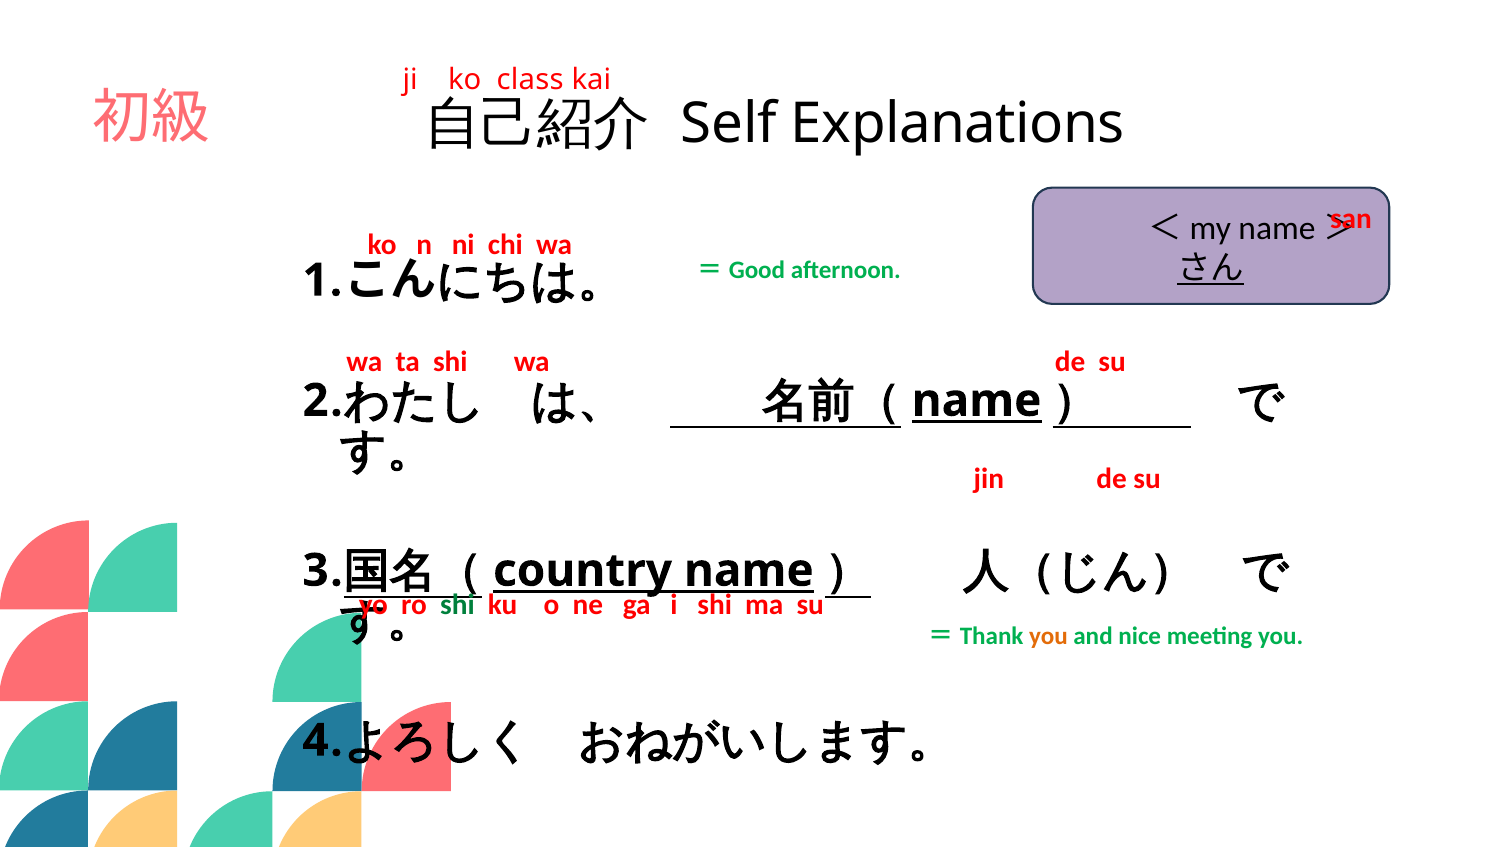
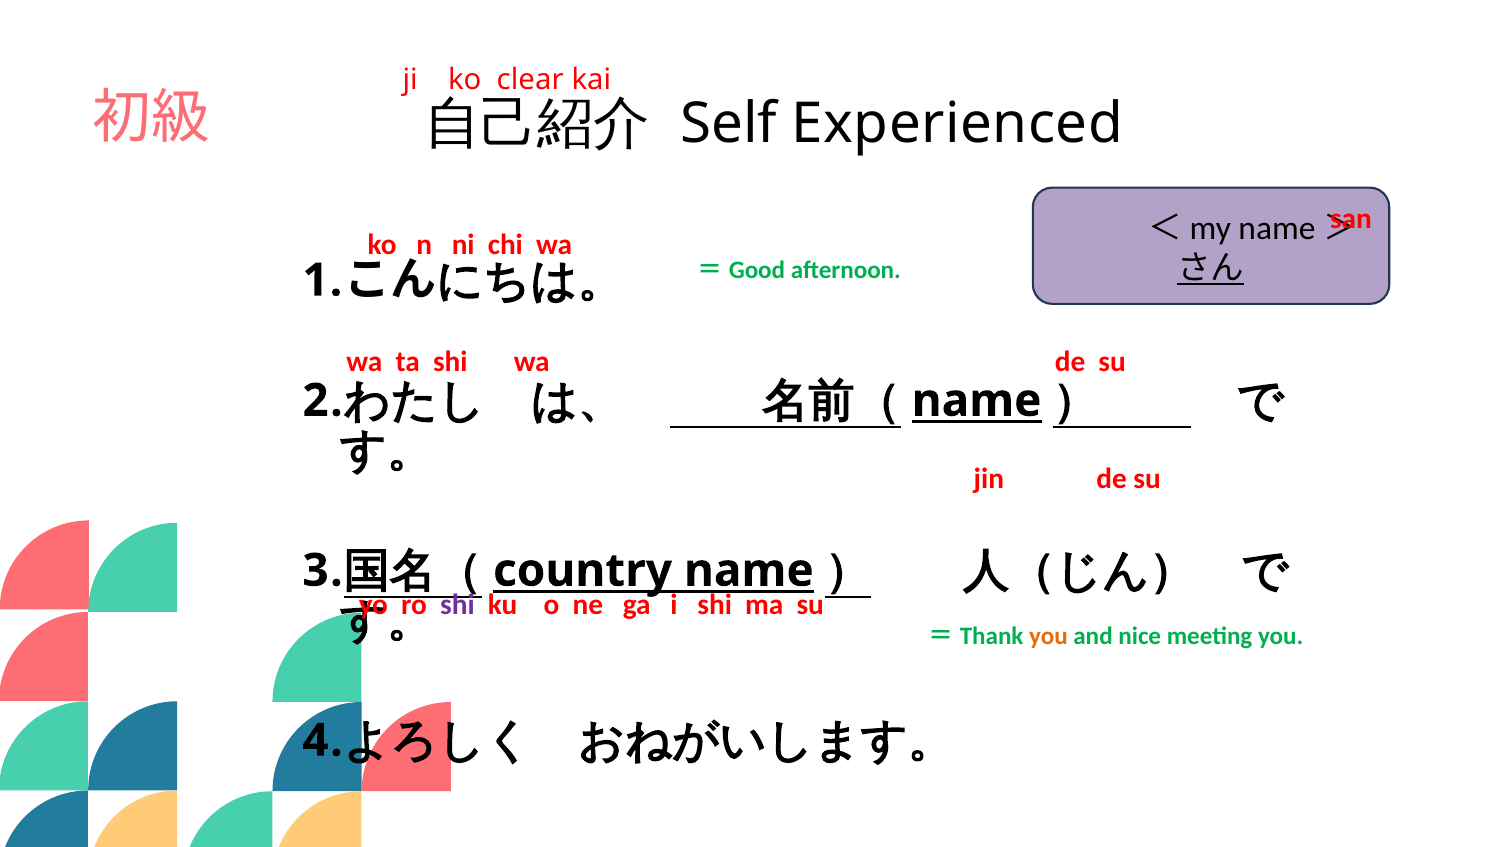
class: class -> clear (530, 80)
Explanations: Explanations -> Experienced (957, 124)
shi colour: green -> purple (457, 605)
